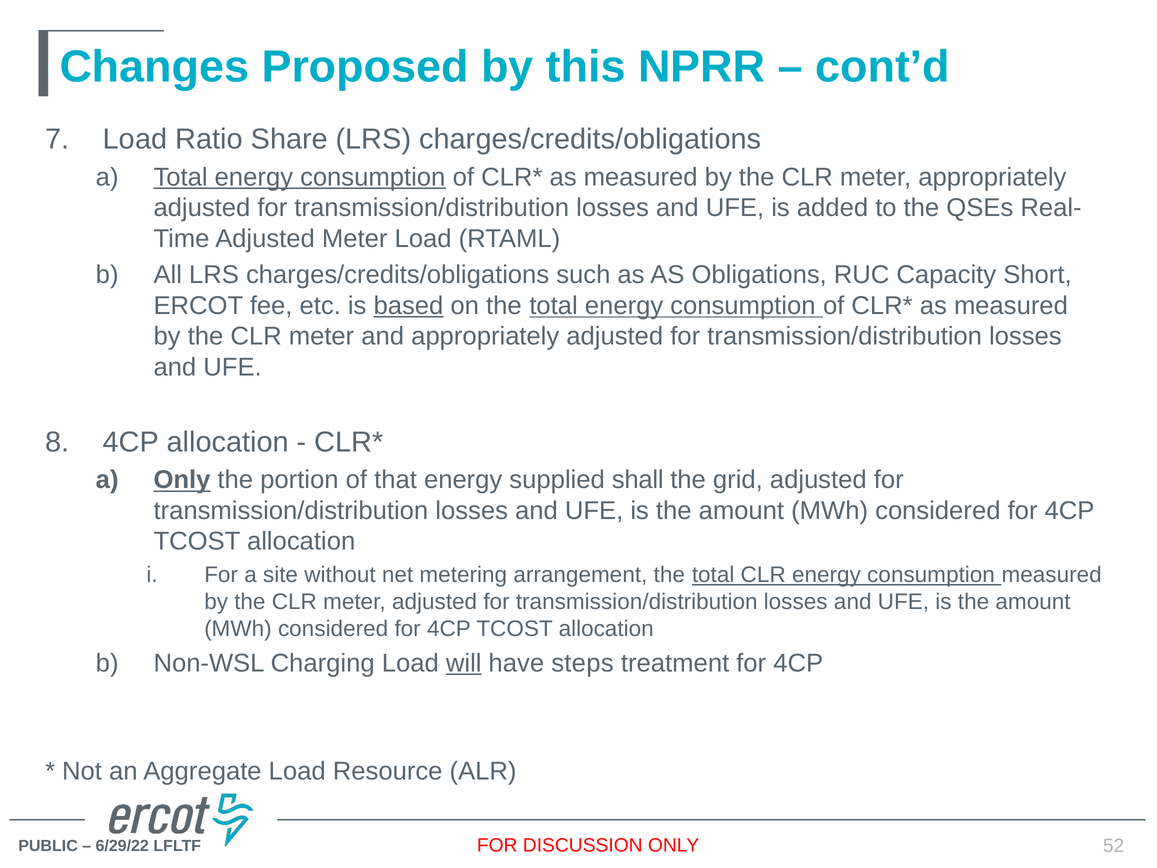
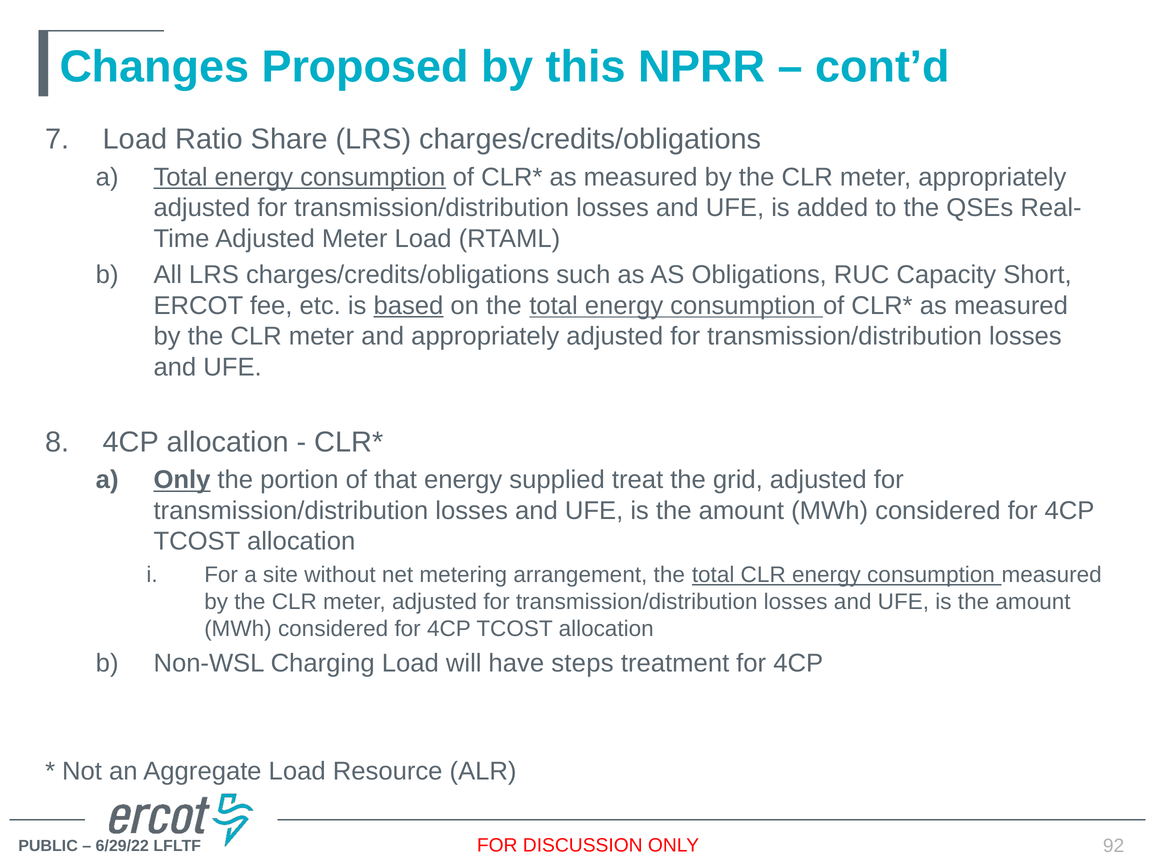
shall: shall -> treat (638, 480)
will underline: present -> none (464, 663)
52: 52 -> 92 (1114, 845)
